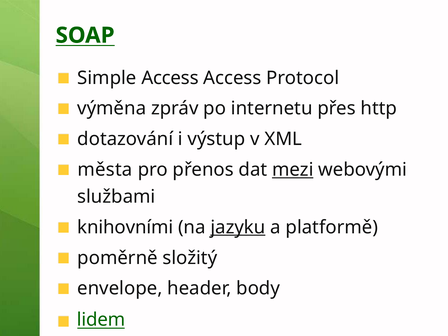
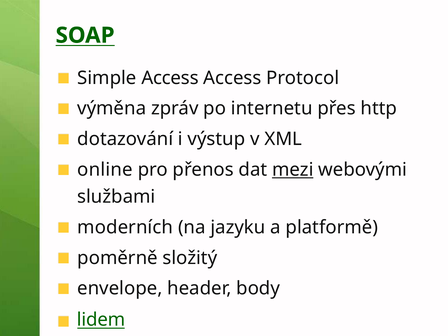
města: města -> online (105, 170)
knihovními: knihovními -> moderních (125, 227)
jazyku underline: present -> none (238, 227)
